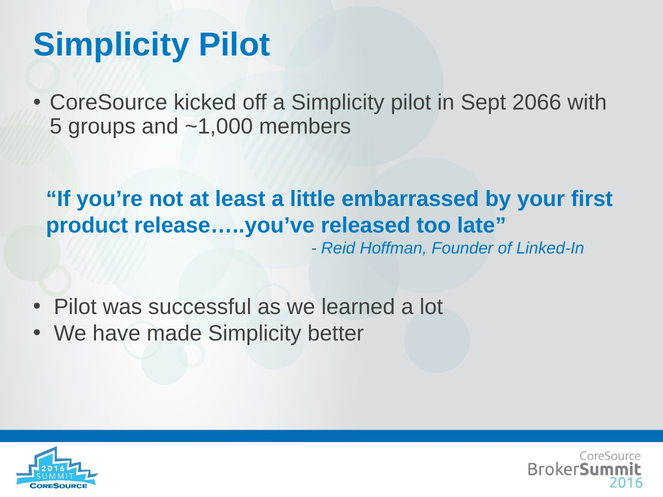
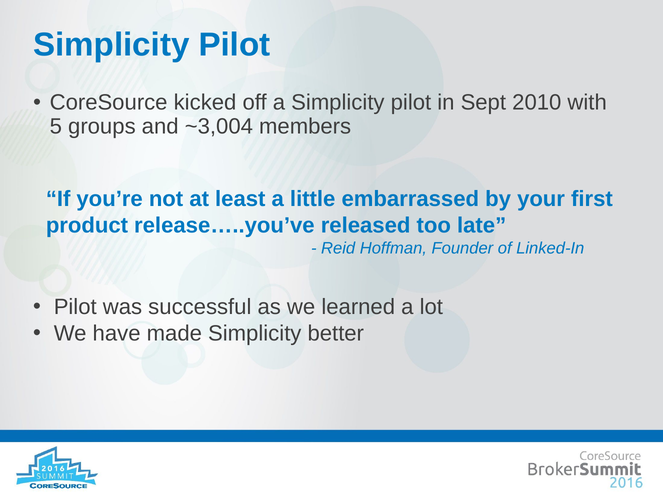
2066: 2066 -> 2010 (537, 103)
~1,000: ~1,000 -> ~3,004 (219, 127)
